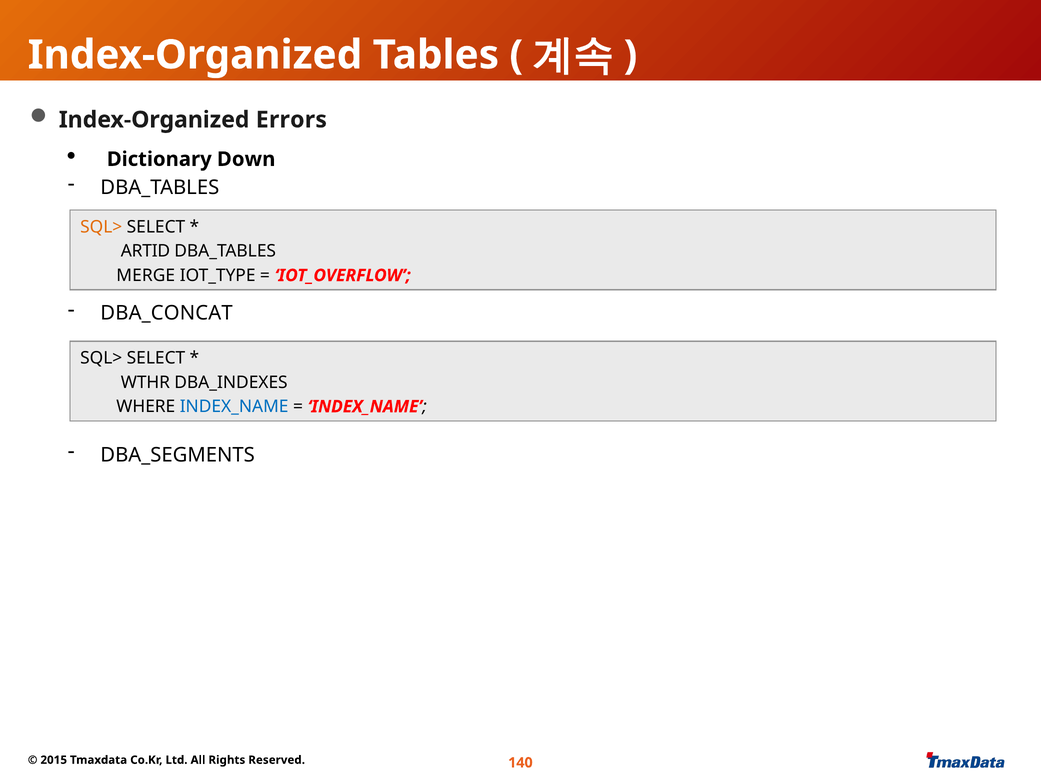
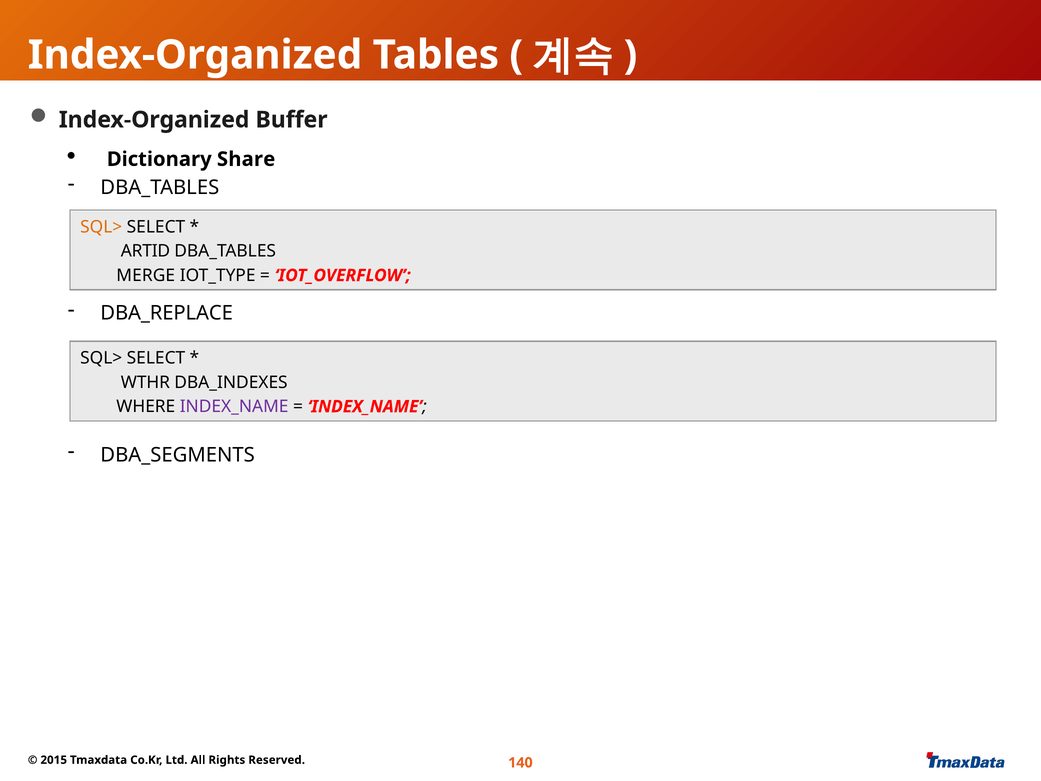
Errors: Errors -> Buffer (292, 120)
Down: Down -> Share (246, 159)
DBA_CONCAT: DBA_CONCAT -> DBA_REPLACE (167, 313)
INDEX_NAME colour: blue -> purple (234, 406)
